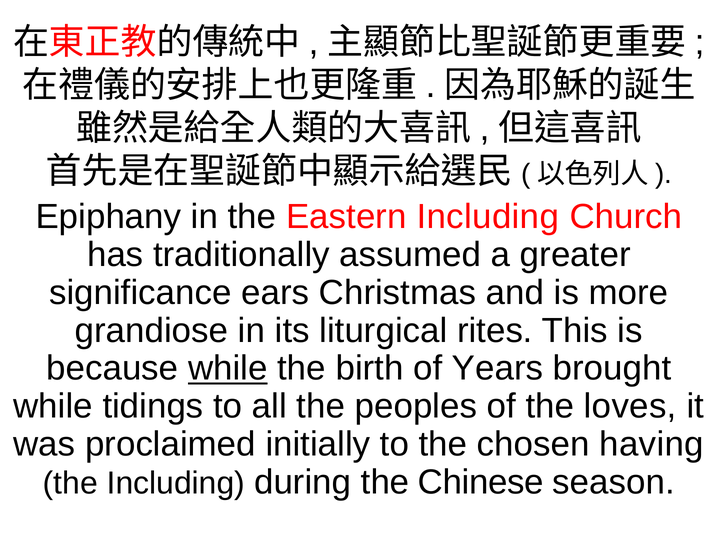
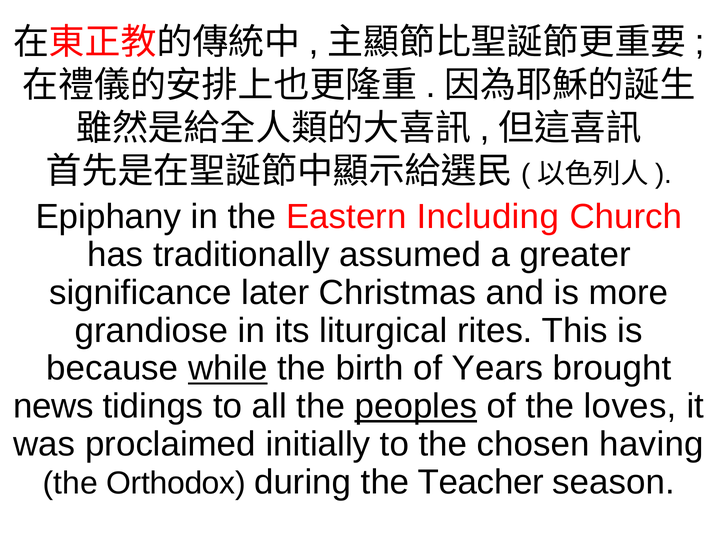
ears: ears -> later (275, 293)
while: while -> news (53, 407)
peoples underline: none -> present (416, 407)
the Including: Including -> Orthodox (176, 483)
Chinese: Chinese -> Teacher (481, 482)
